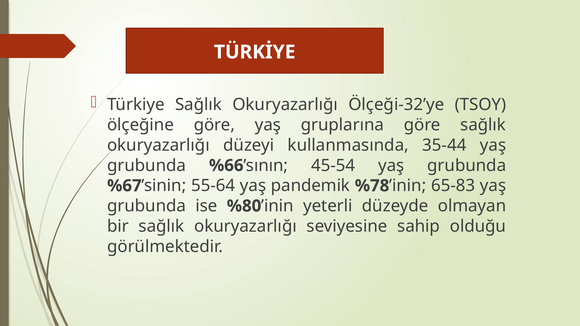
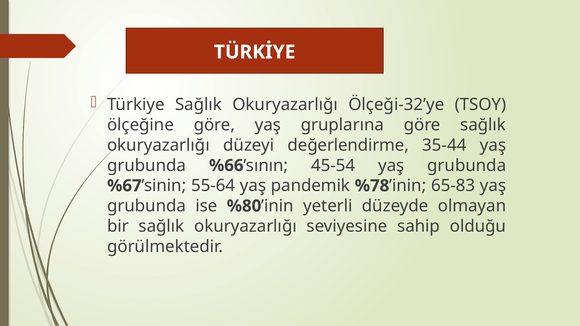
kullanmasında: kullanmasında -> değerlendirme (348, 145)
